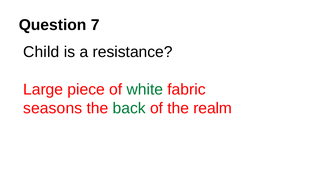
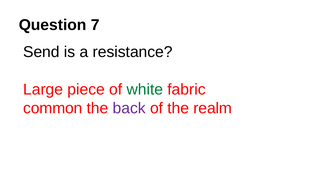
Child: Child -> Send (41, 52)
seasons: seasons -> common (53, 108)
back colour: green -> purple (129, 108)
